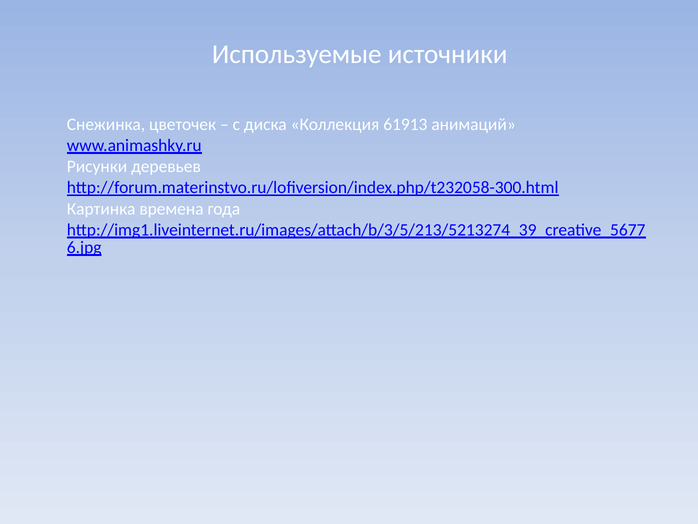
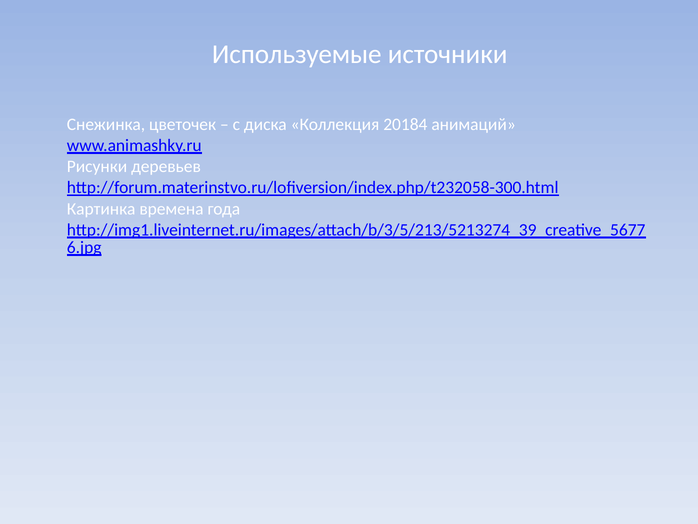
61913: 61913 -> 20184 (405, 124)
